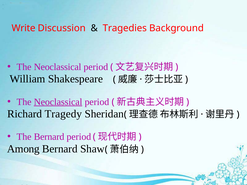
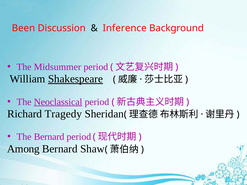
Write: Write -> Been (23, 28)
Tragedies: Tragedies -> Inference (125, 28)
Neoclassical: Neoclassical -> Midsummer (58, 67)
Shakespeare underline: none -> present (75, 79)
